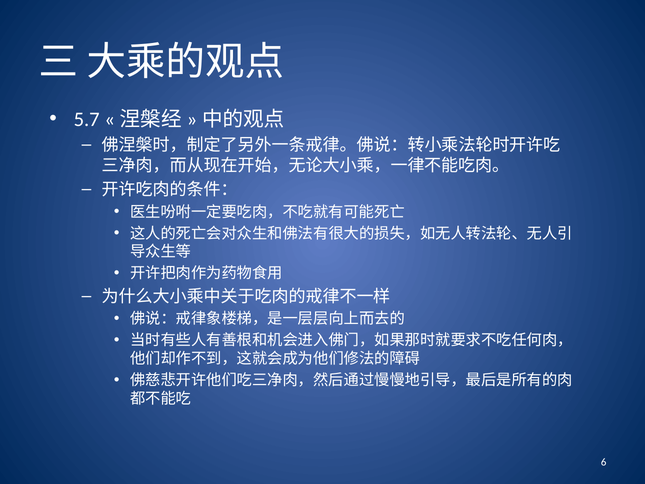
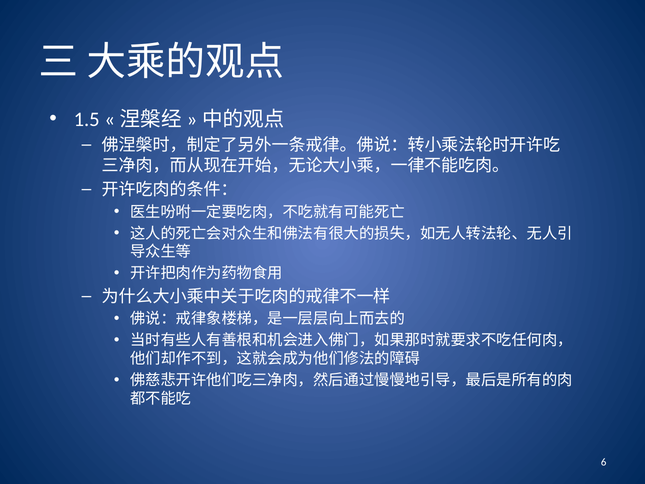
5.7: 5.7 -> 1.5 (87, 119)
